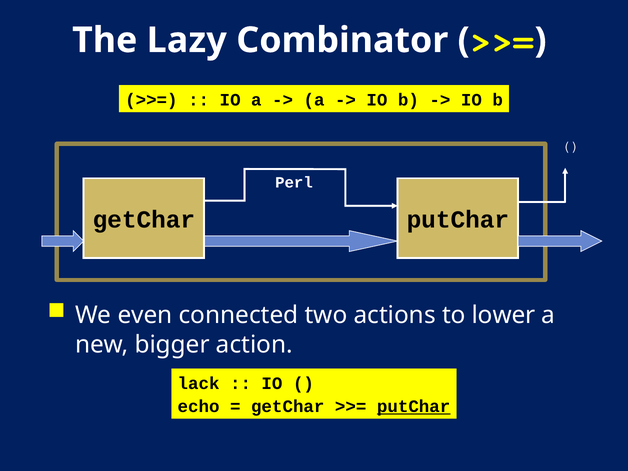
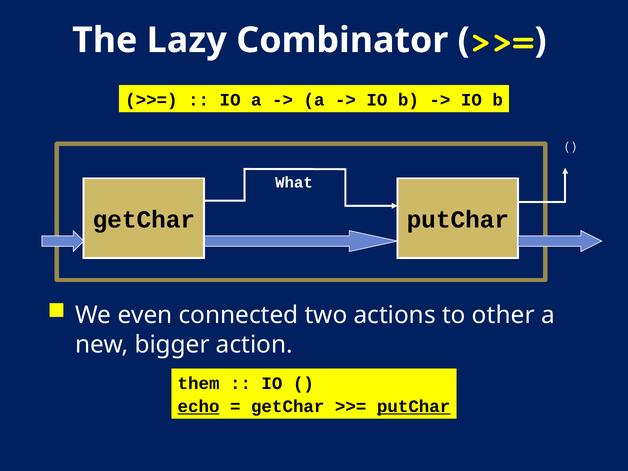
Perl: Perl -> What (294, 183)
lower: lower -> other (503, 315)
lack: lack -> them (199, 383)
echo underline: none -> present (199, 406)
